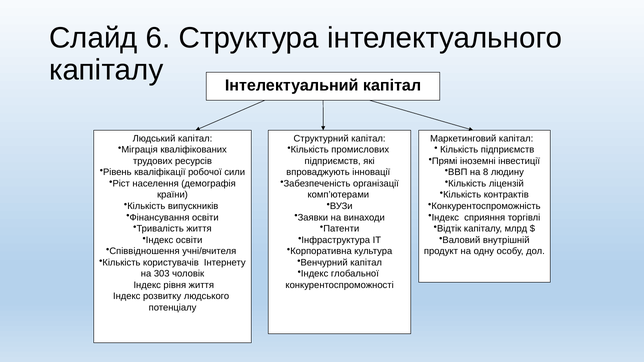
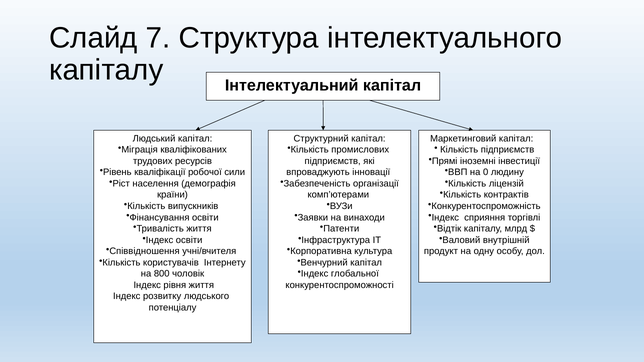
6: 6 -> 7 (158, 38)
8: 8 -> 0 (486, 172)
303: 303 -> 800 (162, 274)
